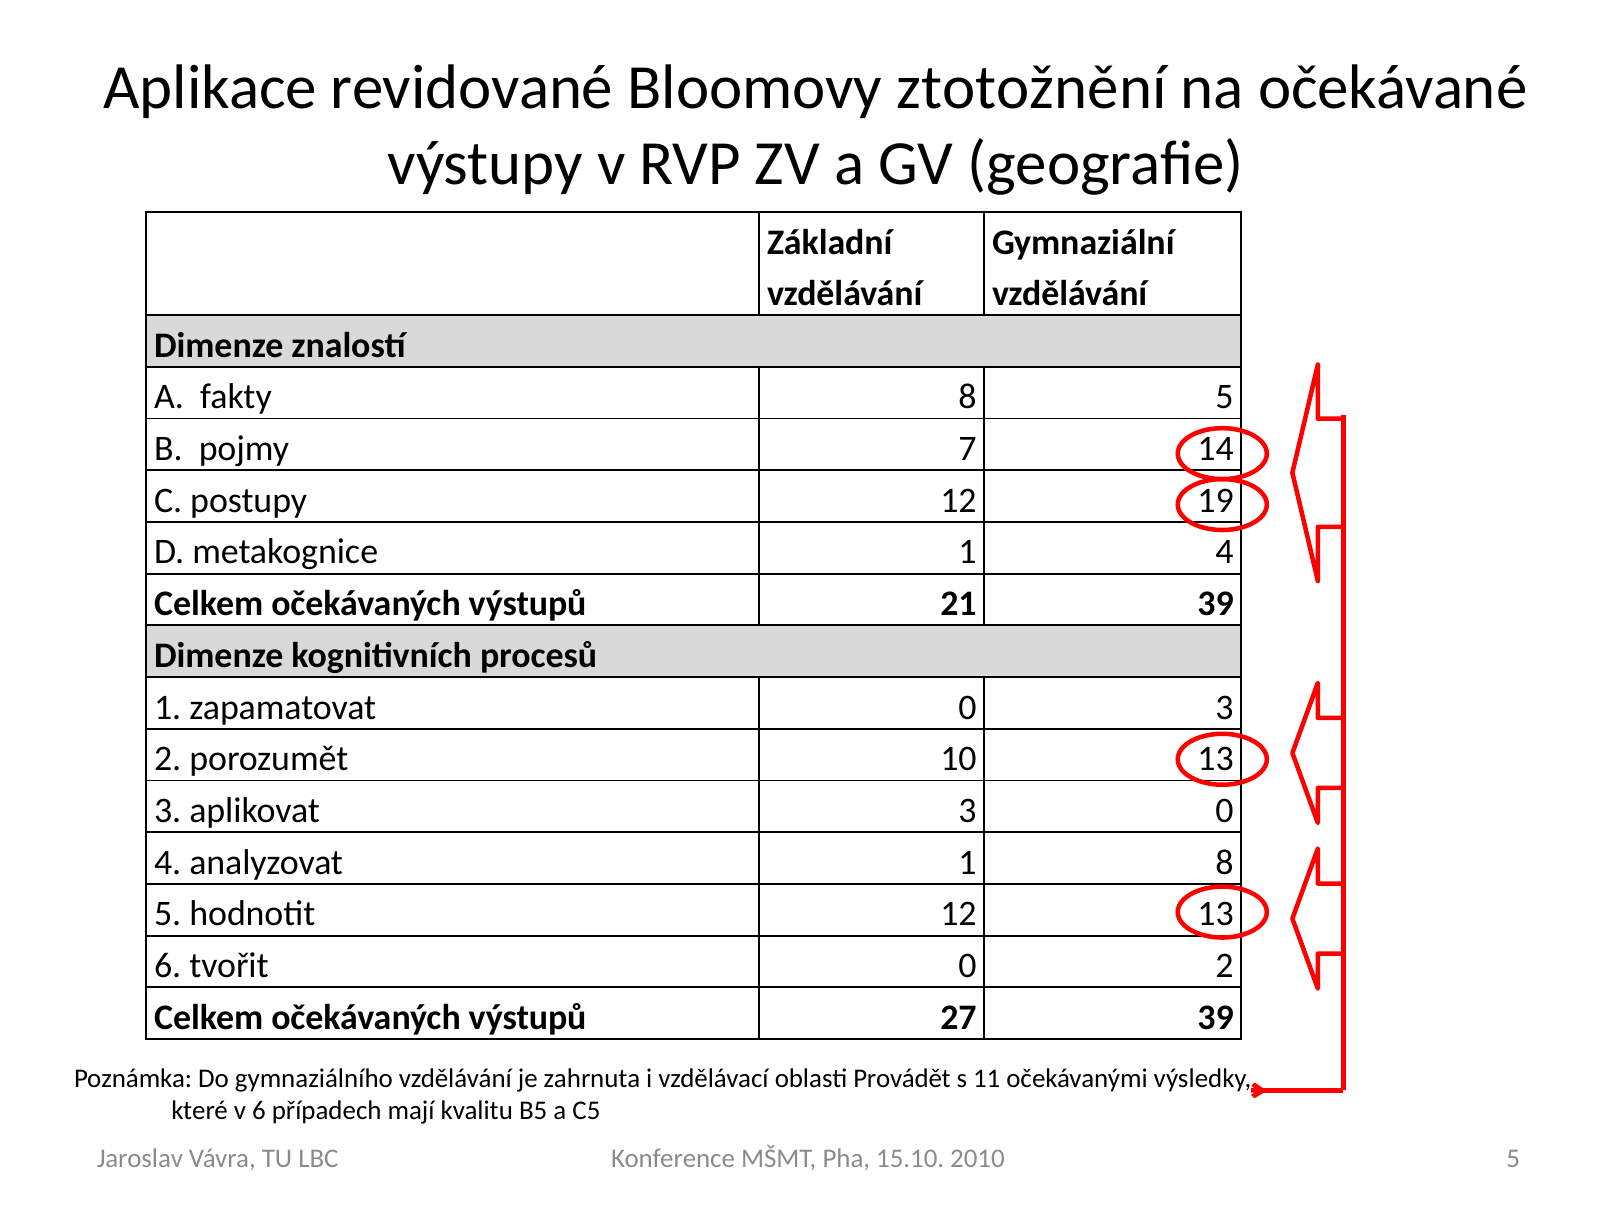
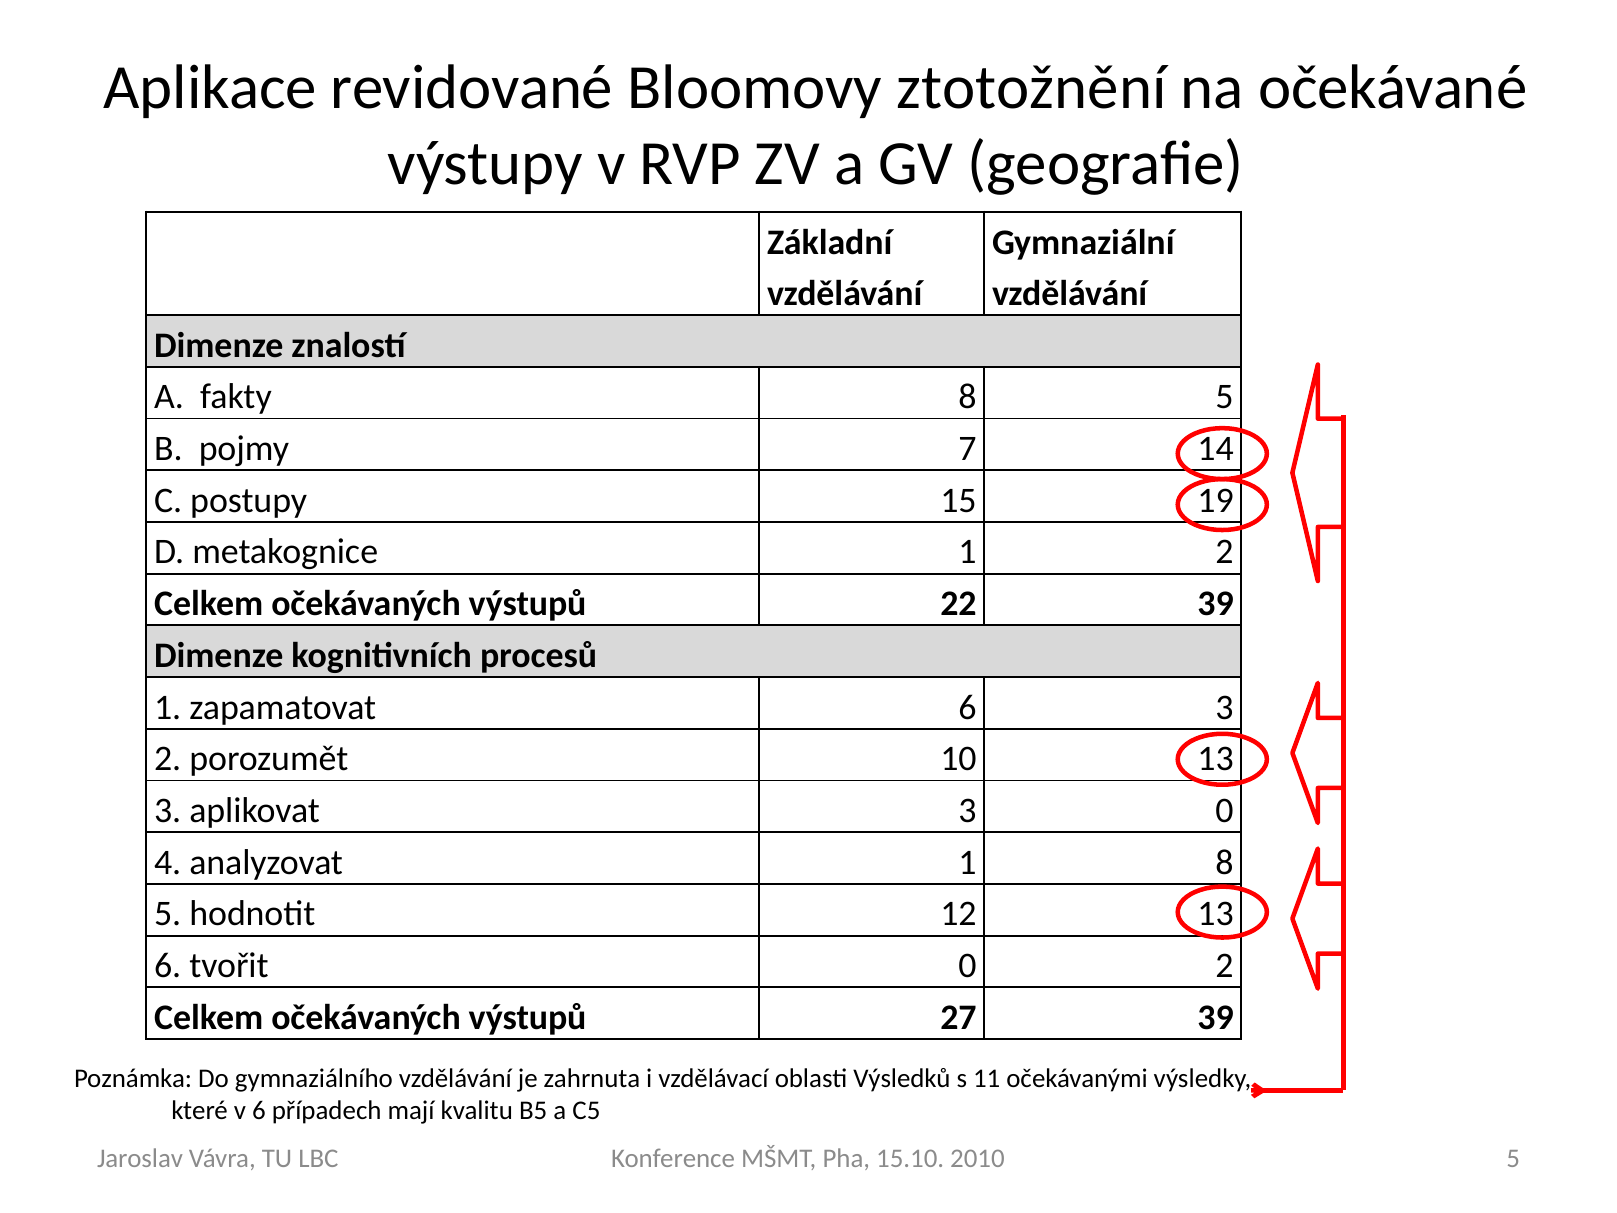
postupy 12: 12 -> 15 (958, 500)
1 4: 4 -> 2 (1225, 552)
21: 21 -> 22 (958, 604)
zapamatovat 0: 0 -> 6 (967, 707)
Provádět: Provádět -> Výsledků (902, 1078)
